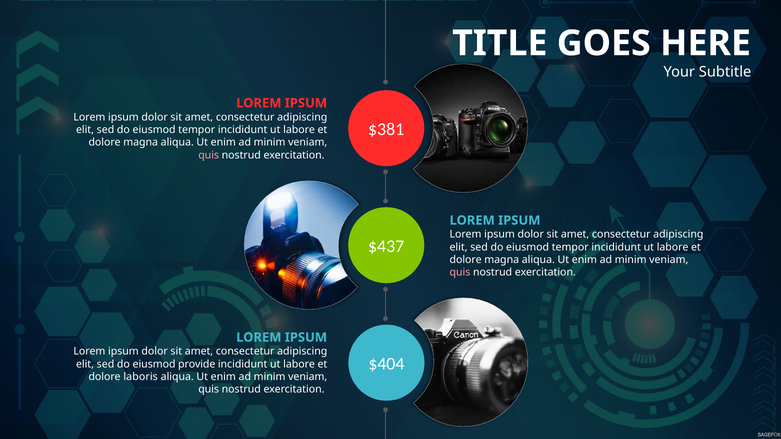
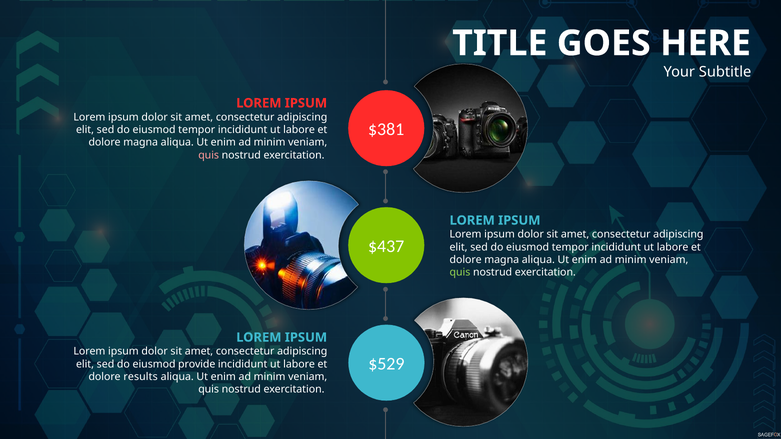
quis colour: pink -> light green (460, 273)
$404: $404 -> $529 (386, 364)
laboris: laboris -> results (141, 377)
